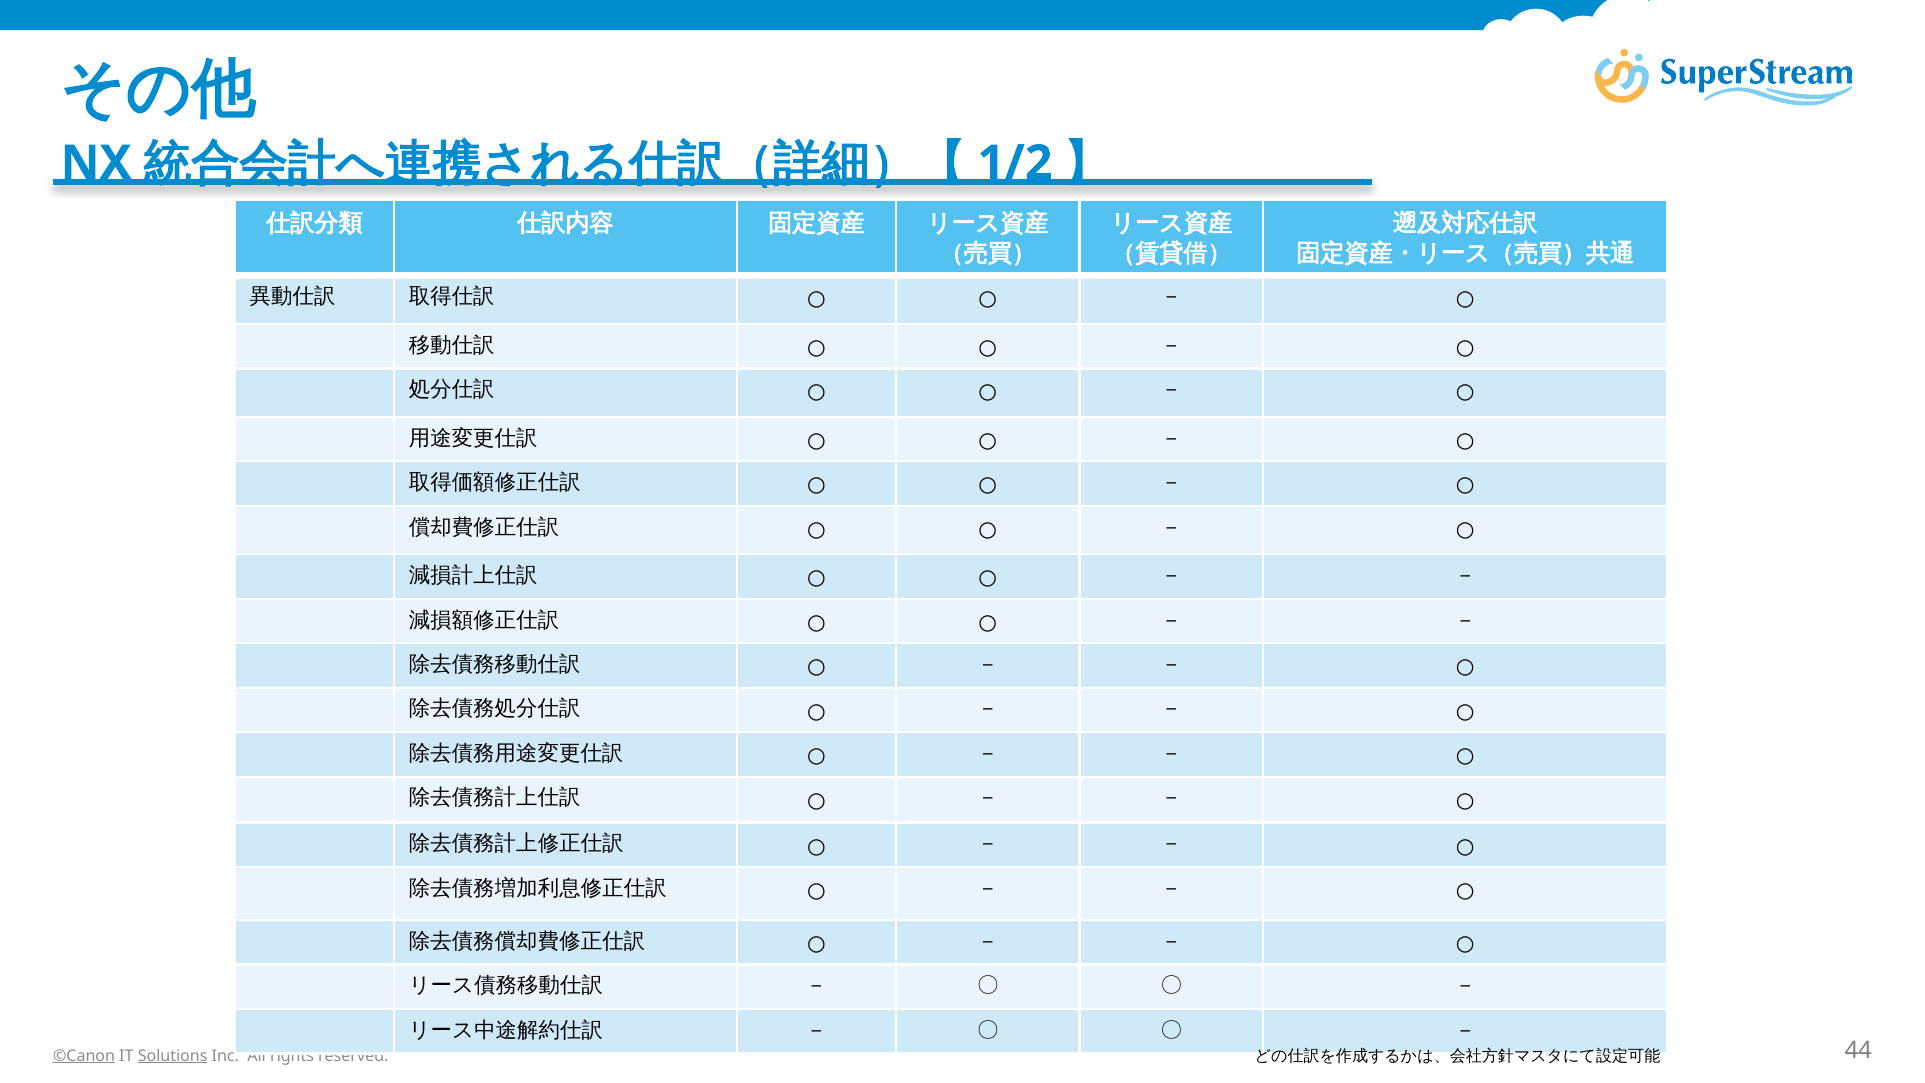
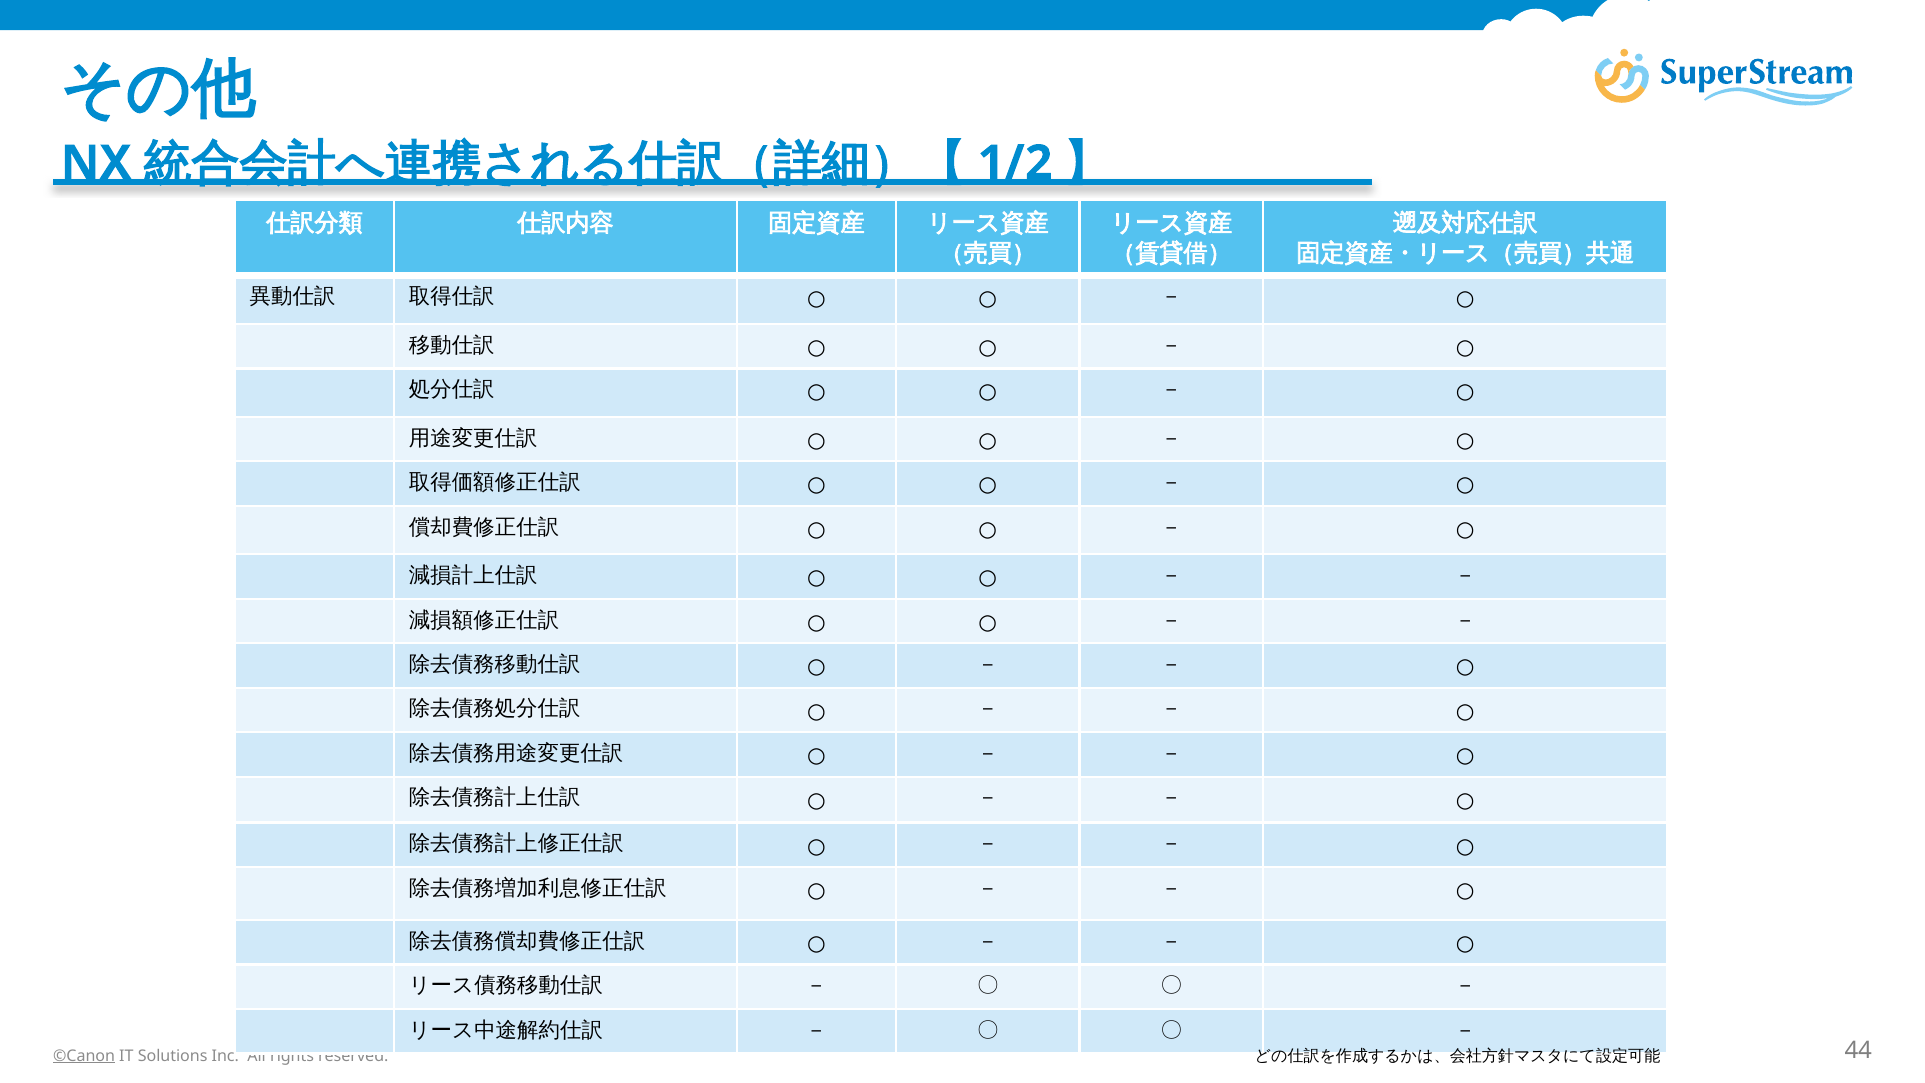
Solutions underline: present -> none (173, 1056)
